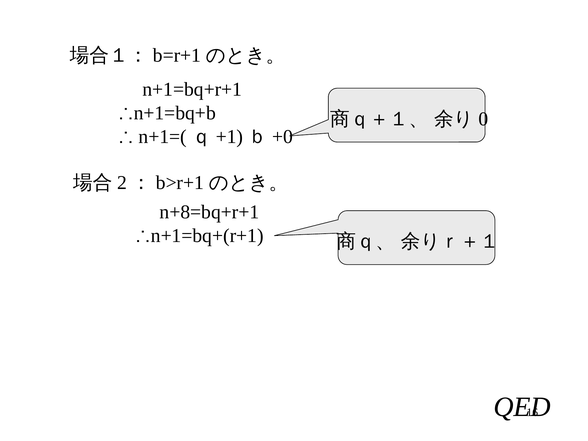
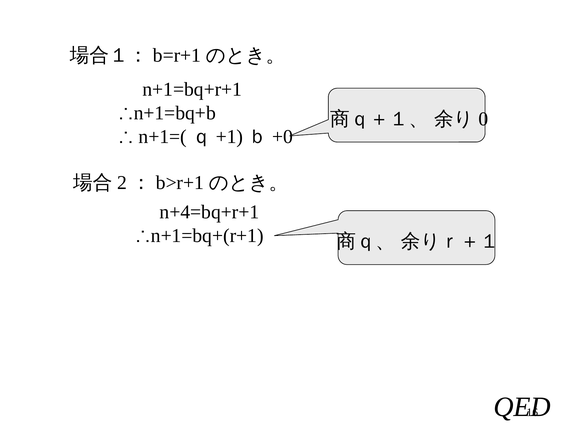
n+8=bq+r+1: n+8=bq+r+1 -> n+4=bq+r+1 (209, 212)
